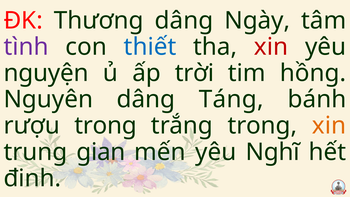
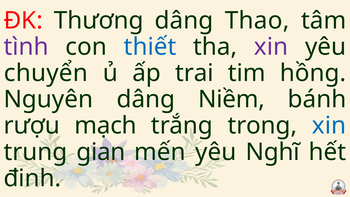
Ngày: Ngày -> Thao (257, 21)
xin colour: red -> purple (271, 47)
nguyện: nguyện -> chuyển (46, 73)
trời: trời -> trai (194, 73)
Táng: Táng -> Niềm (232, 99)
rượu trong: trong -> mạch (106, 126)
xin colour: orange -> blue (329, 126)
